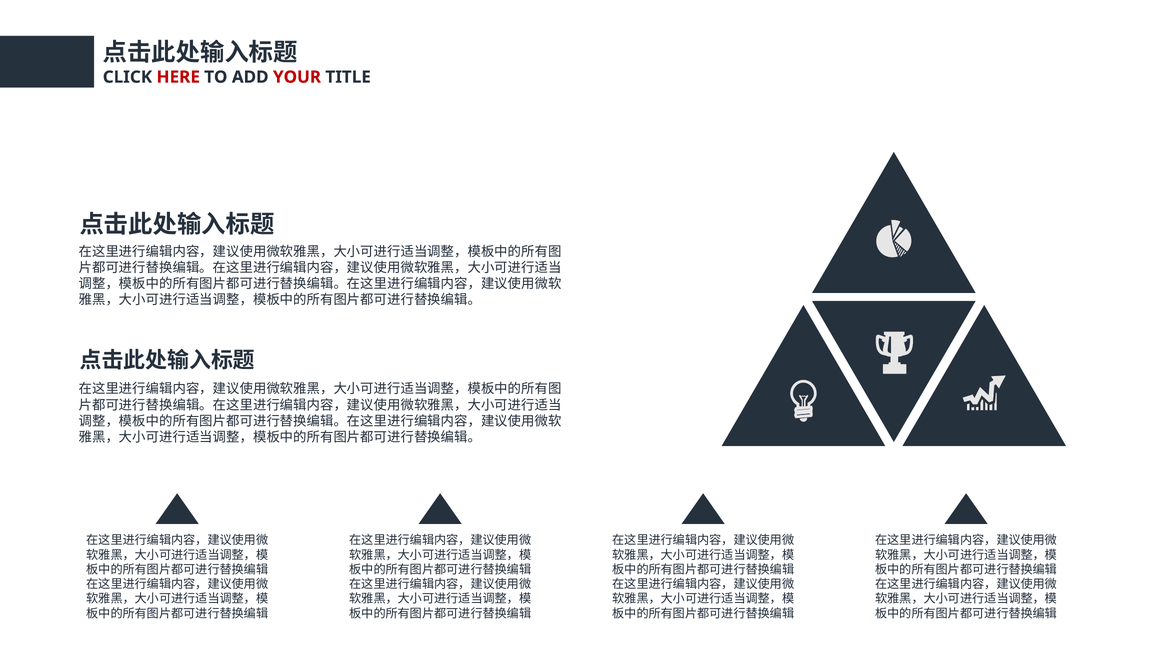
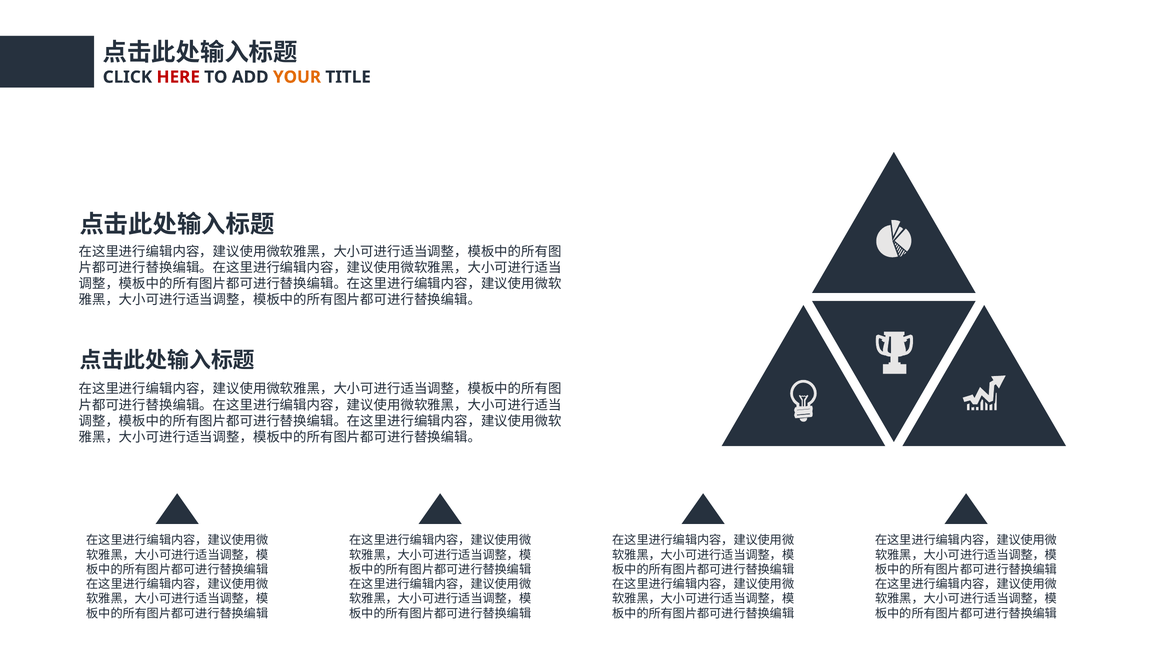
YOUR colour: red -> orange (297, 77)
